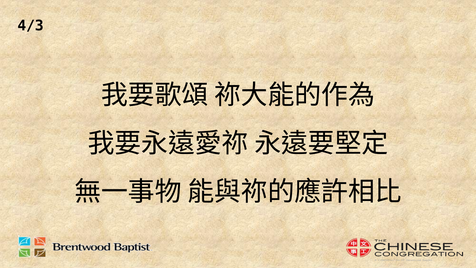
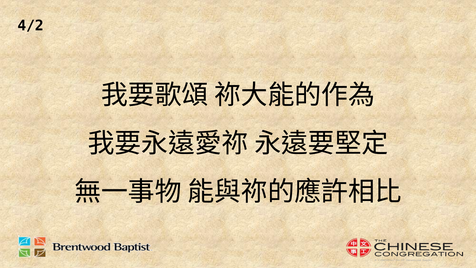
4/3: 4/3 -> 4/2 (31, 26)
